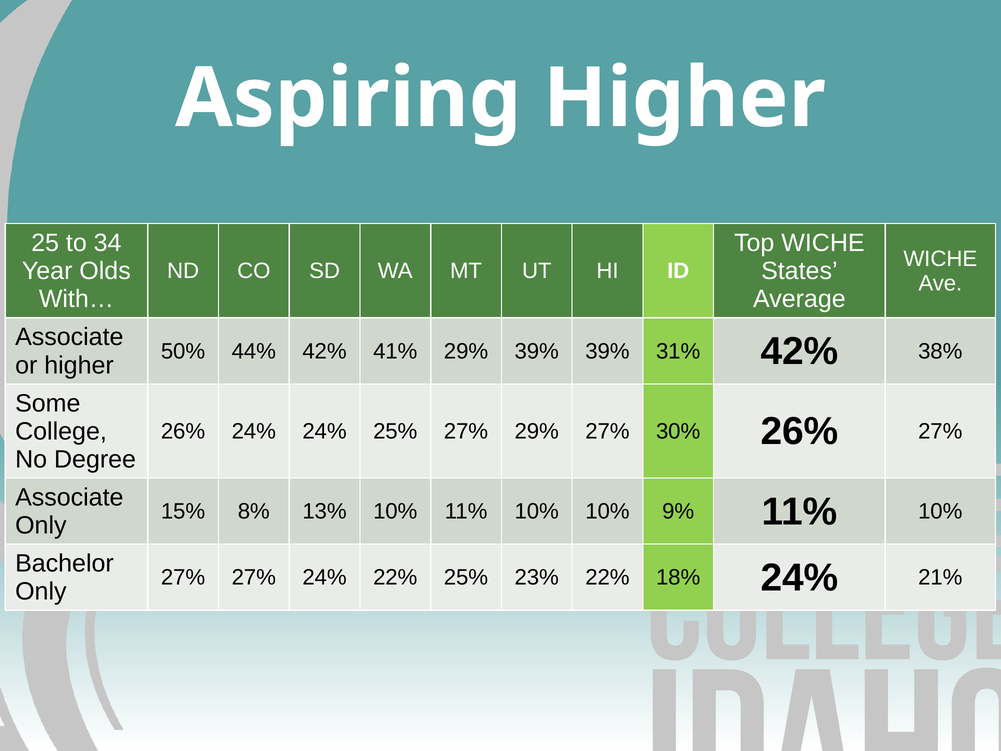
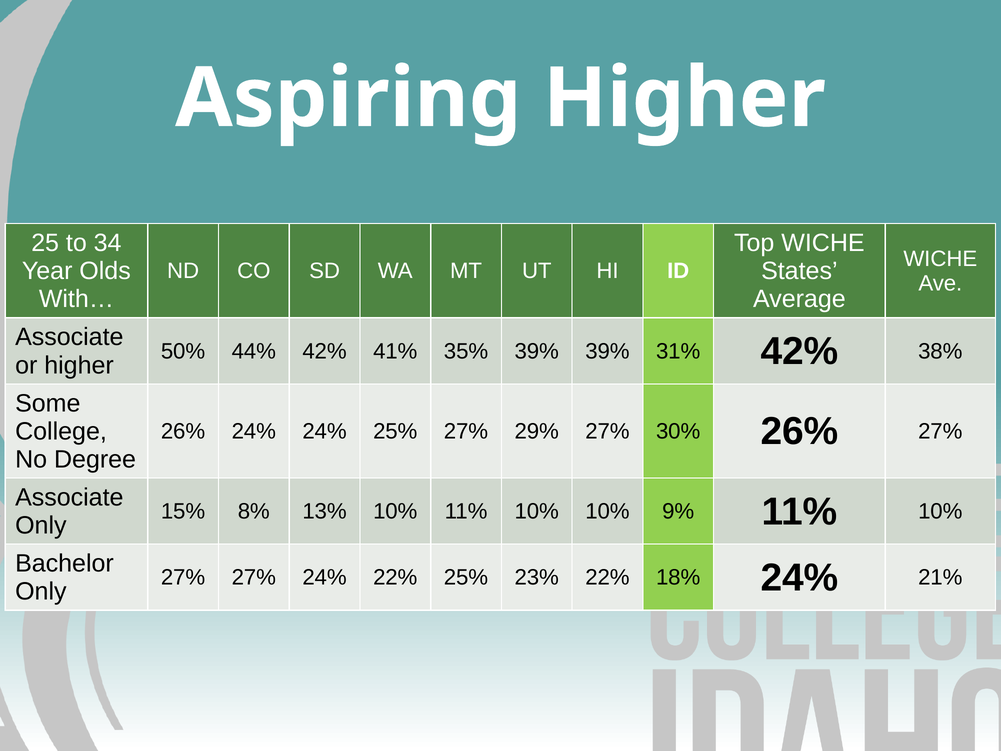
41% 29%: 29% -> 35% (466, 351)
